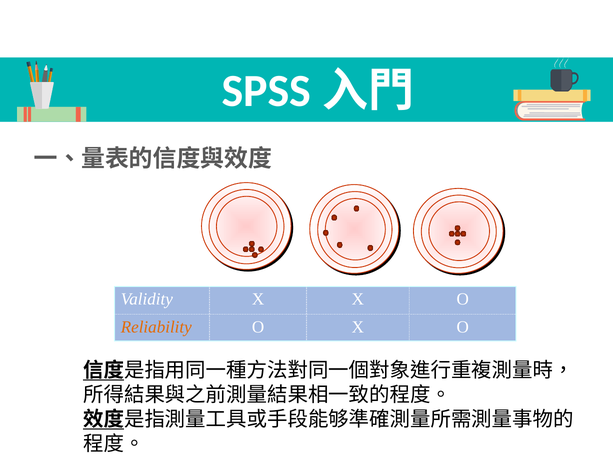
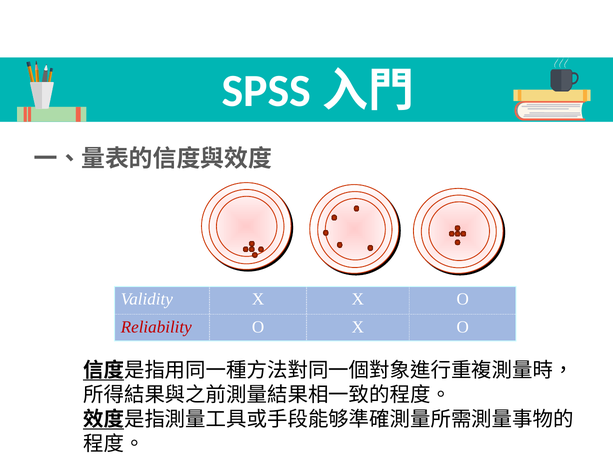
Reliability colour: orange -> red (156, 327)
